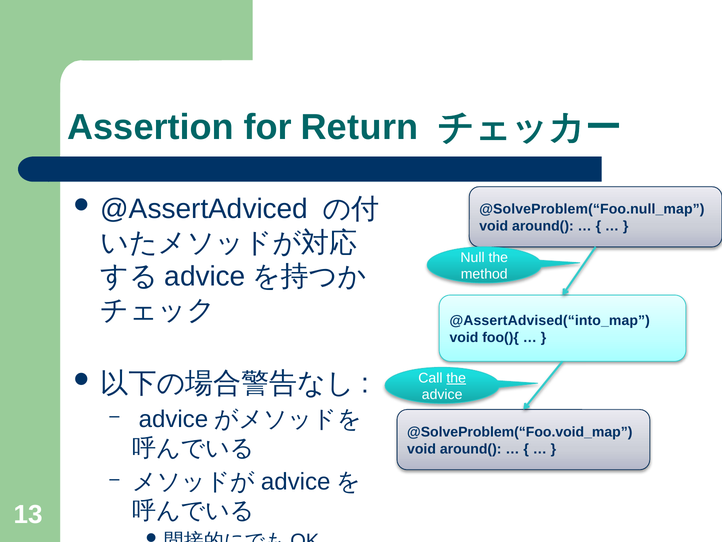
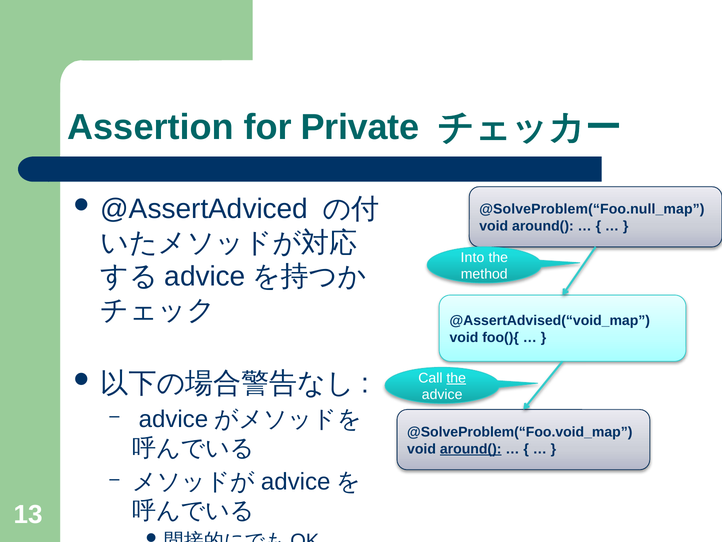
Return: Return -> Private (360, 127)
Null: Null -> Into (472, 257)
@AssertAdvised(“into_map: @AssertAdvised(“into_map -> @AssertAdvised(“void_map (550, 320)
around( underline: none -> present (471, 449)
